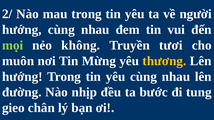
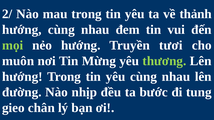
người: người -> thảnh (196, 14)
nẻo không: không -> hướng (81, 45)
thương colour: yellow -> light green (164, 61)
